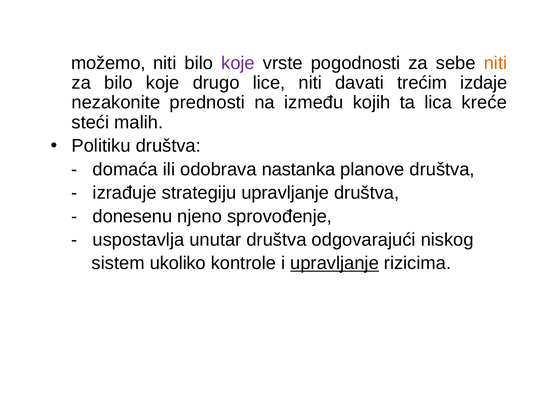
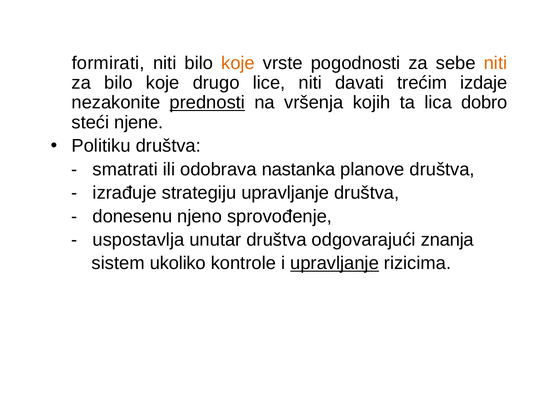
možemo: možemo -> formirati (108, 63)
koje colour: purple -> orange (238, 63)
prednosti underline: none -> present (207, 102)
između: između -> vršenja (314, 102)
kreće: kreće -> dobro (484, 102)
malih: malih -> njene (139, 122)
domaća: domaća -> smatrati (125, 169)
niskog: niskog -> znanja (447, 239)
